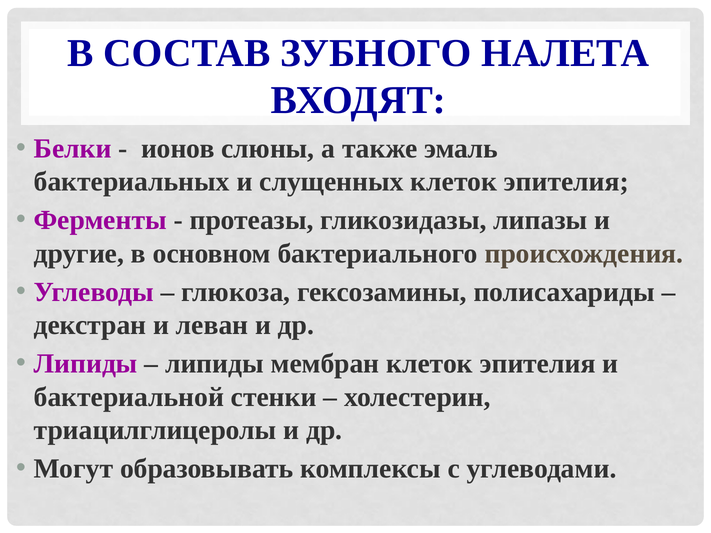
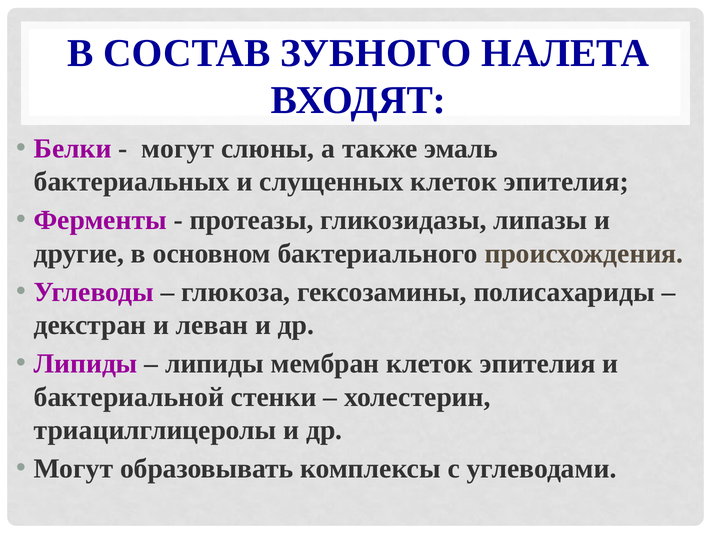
ионов: ионов -> могут (178, 149)
